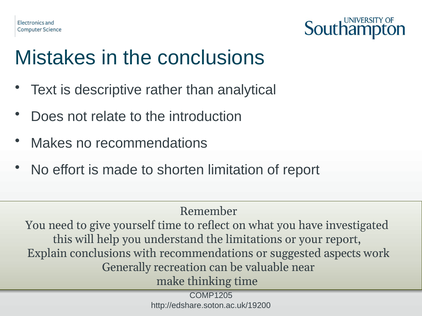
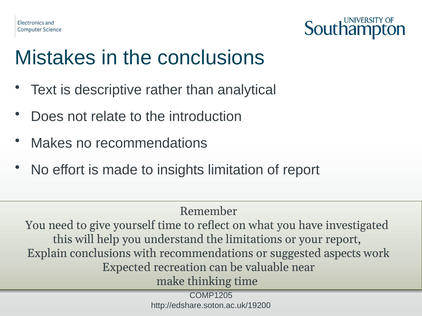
shorten: shorten -> insights (181, 170)
Generally: Generally -> Expected (126, 268)
